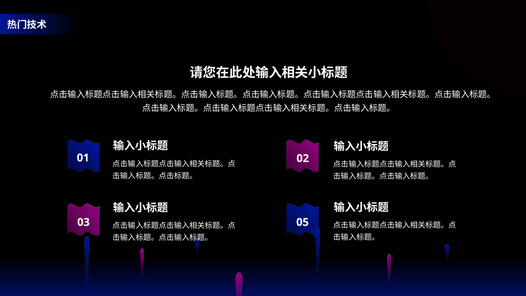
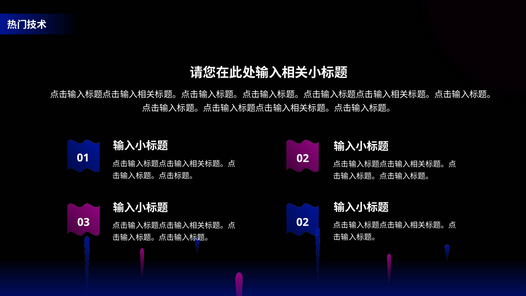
03 05: 05 -> 02 (303, 222)
